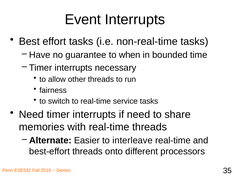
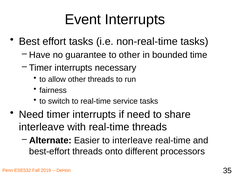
to when: when -> other (130, 55)
memories: memories -> interleave (42, 127)
